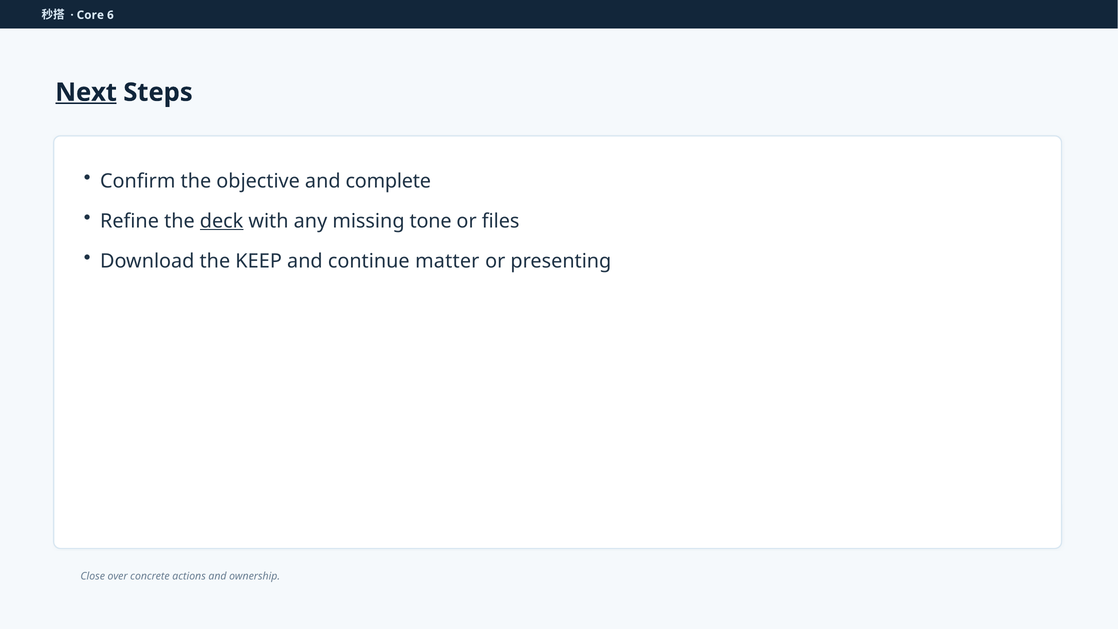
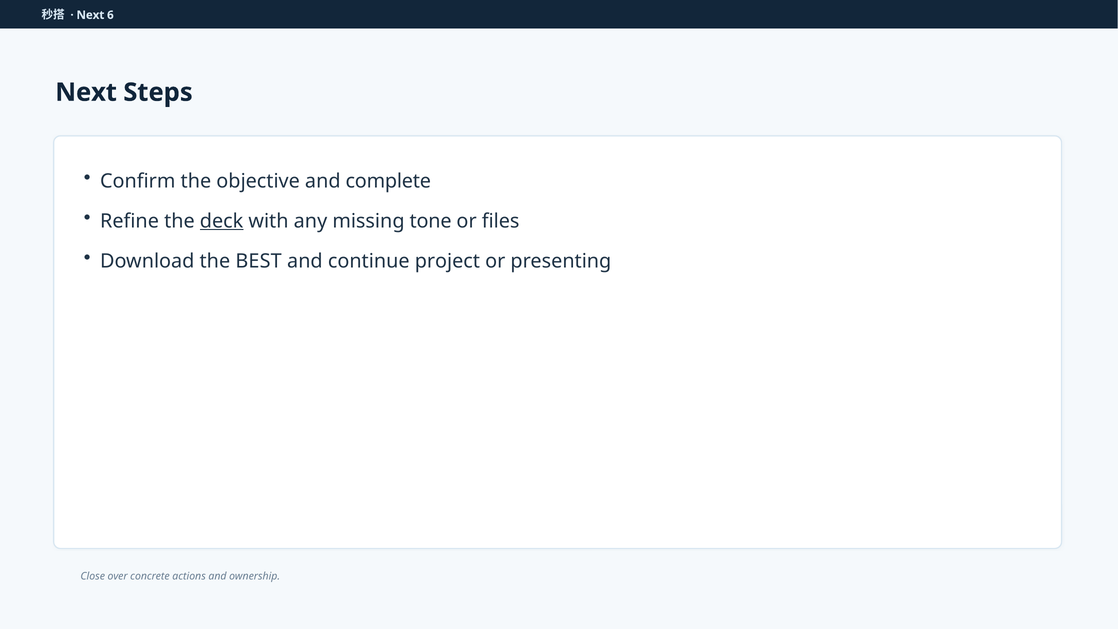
Core: Core -> Next (90, 15)
Next underline: present -> none (86, 92)
KEEP: KEEP -> BEST (259, 261)
matter: matter -> project (447, 261)
